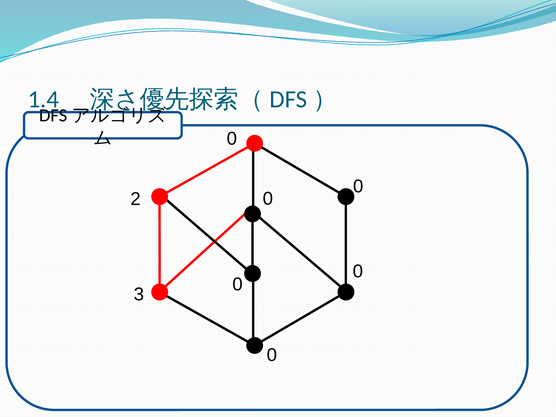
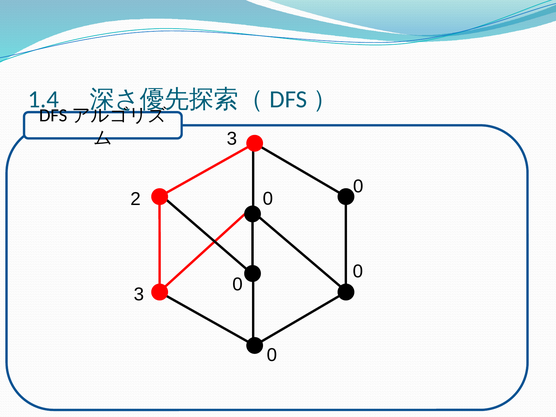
0: 0 -> 3 (232, 139)
